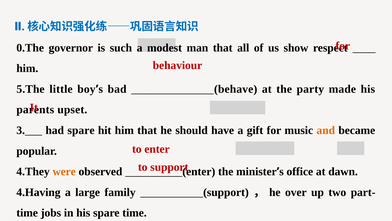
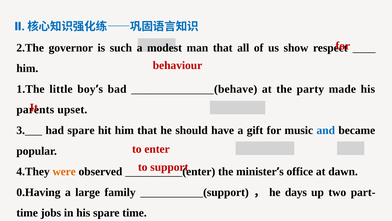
0.The: 0.The -> 2.The (30, 48)
5.The: 5.The -> 1.The (31, 89)
and colour: orange -> blue (326, 130)
4.Having: 4.Having -> 0.Having (38, 192)
over: over -> days (296, 192)
